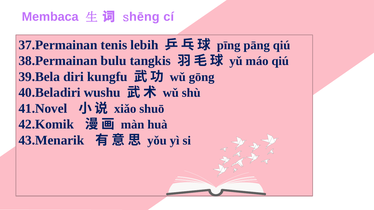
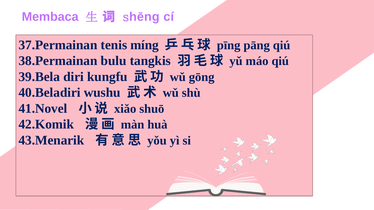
lebih: lebih -> míng (144, 45)
